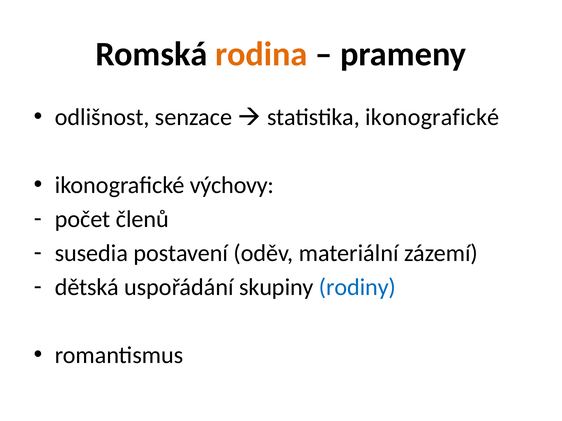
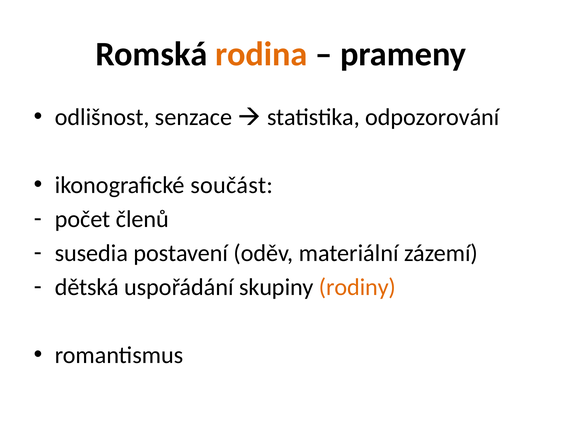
statistika ikonografické: ikonografické -> odpozorování (432, 117)
výchovy: výchovy -> součást (232, 185)
rodiny colour: blue -> orange (357, 288)
